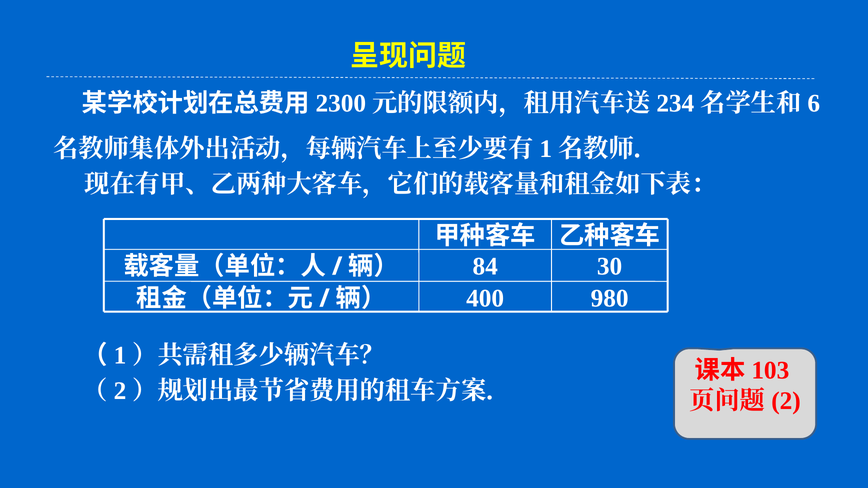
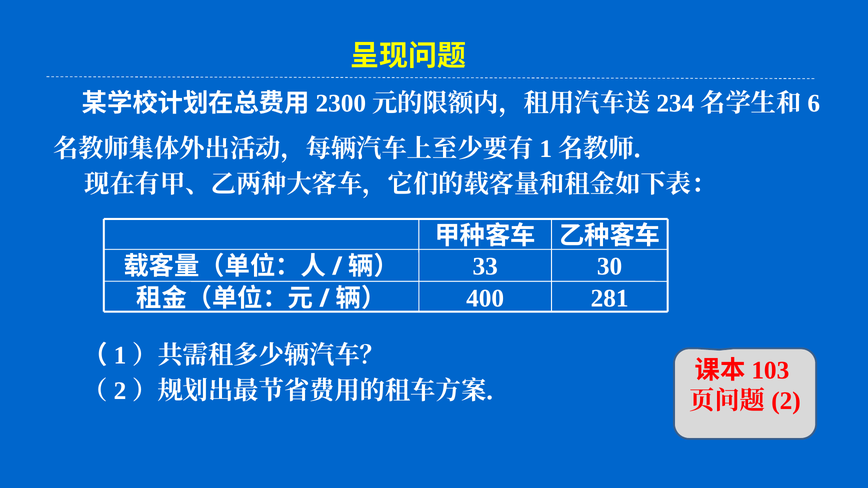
84: 84 -> 33 (485, 266)
980: 980 -> 281 (610, 298)
